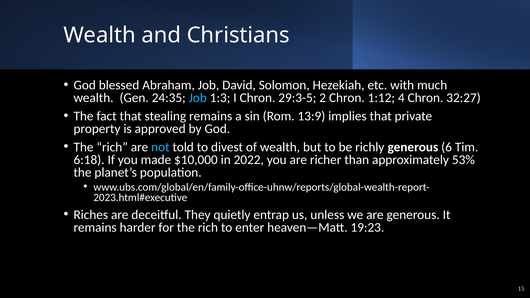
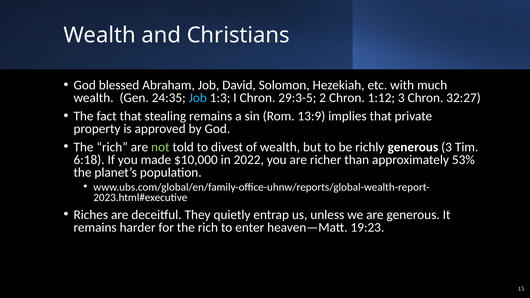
1:12 4: 4 -> 3 (401, 98)
not colour: light blue -> light green (160, 147)
generous 6: 6 -> 3 (447, 147)
